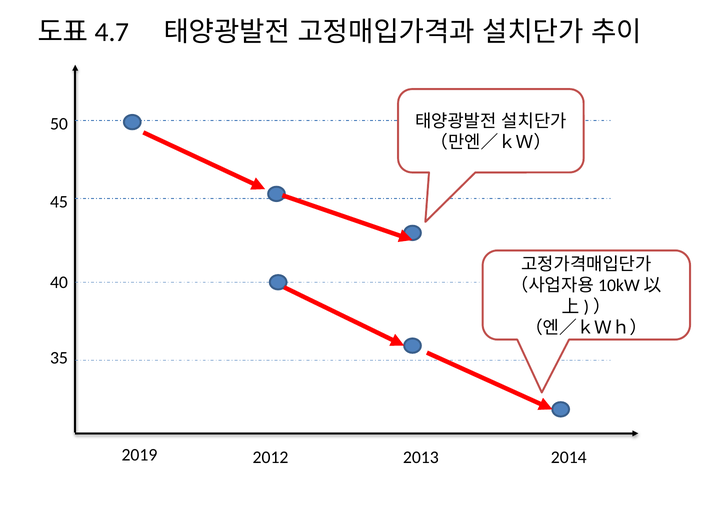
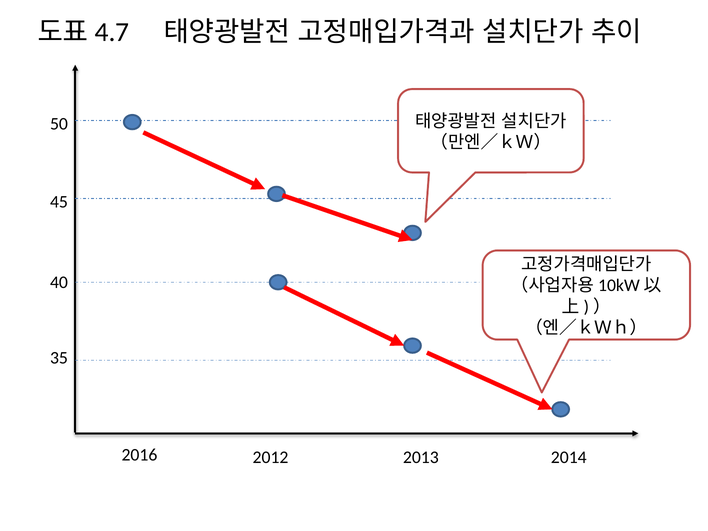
2019: 2019 -> 2016 (139, 455)
